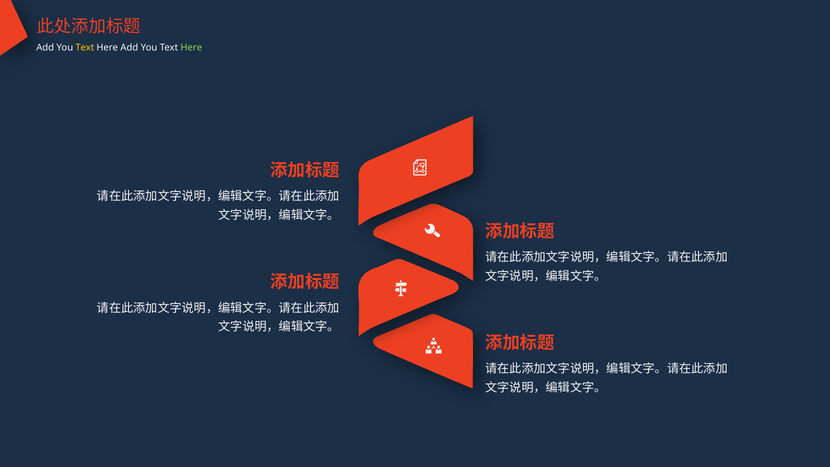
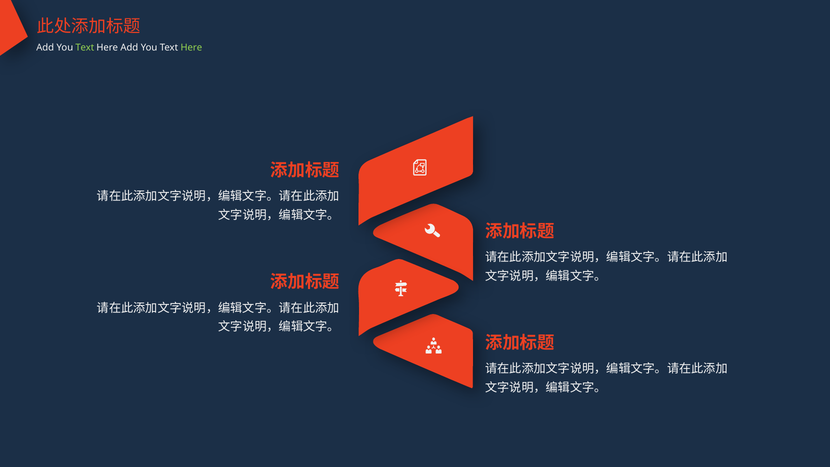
Text colour: yellow -> light green (85, 47)
